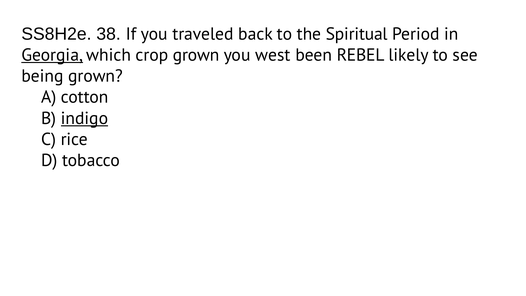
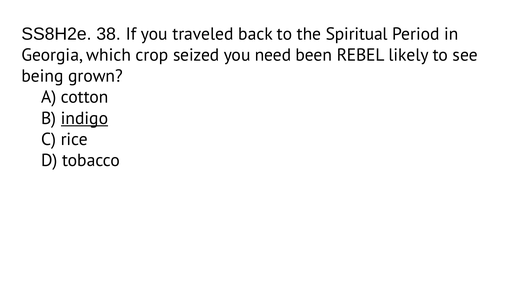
Georgia underline: present -> none (52, 55)
crop grown: grown -> seized (196, 55)
west: west -> need (273, 55)
